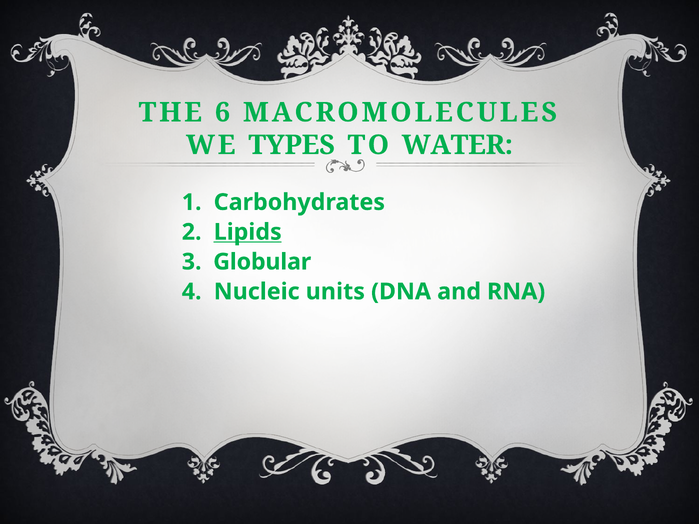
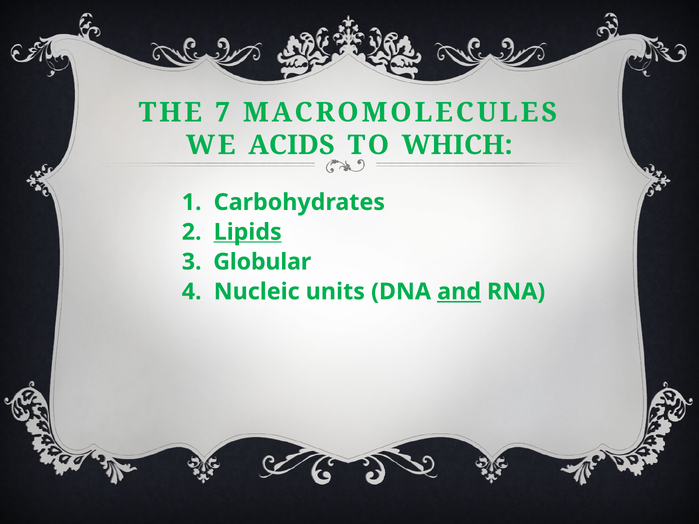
6: 6 -> 7 (222, 112)
TYPES: TYPES -> ACIDS (292, 145)
WATER: WATER -> WHICH (457, 145)
and underline: none -> present (459, 292)
